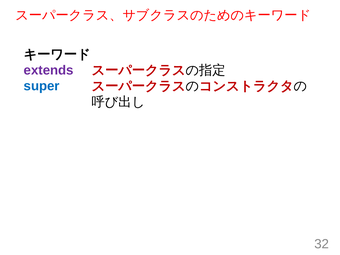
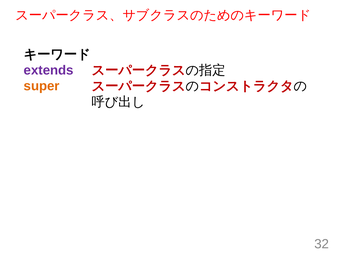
super colour: blue -> orange (42, 86)
